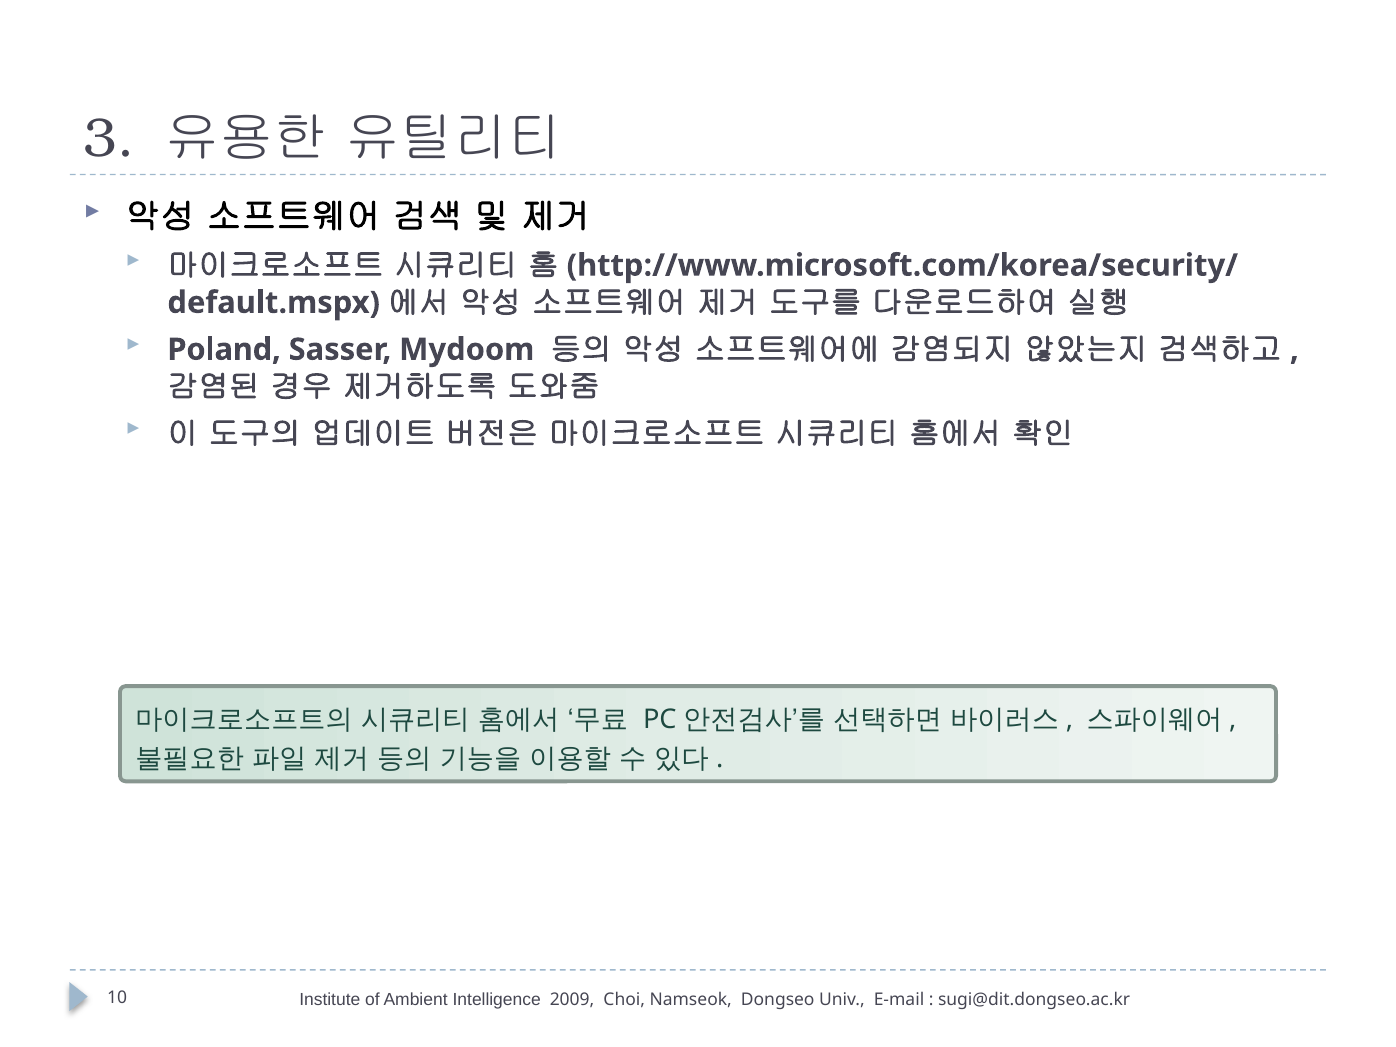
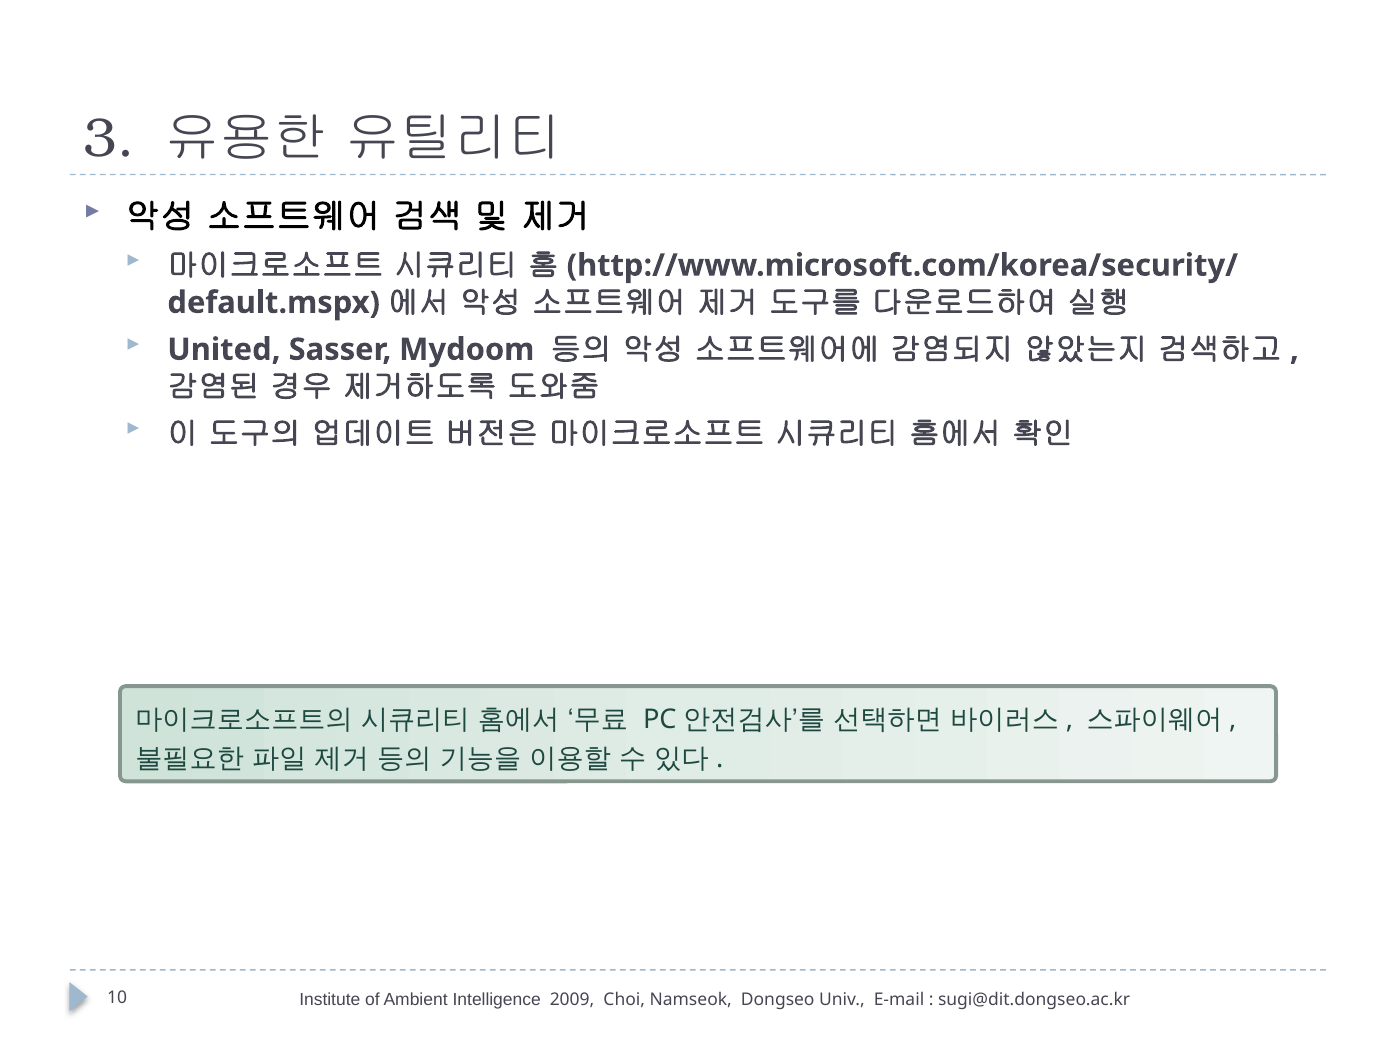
Poland: Poland -> United (224, 350)
